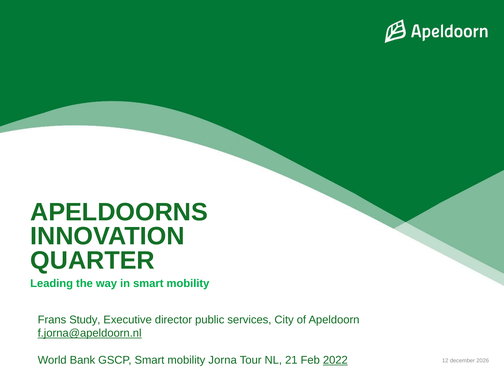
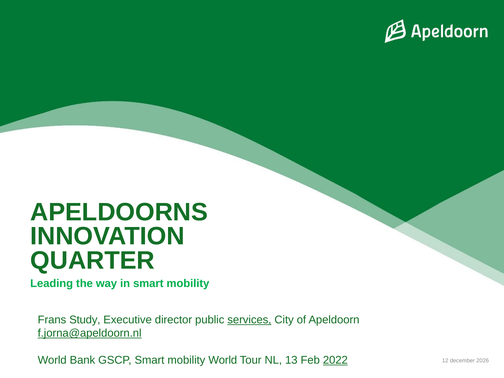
services underline: none -> present (249, 320)
mobility Jorna: Jorna -> World (223, 360)
21: 21 -> 13 (291, 360)
